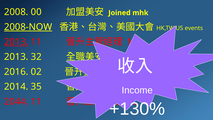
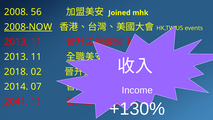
00: 00 -> 56 (36, 12)
2013 underline: present -> none (16, 42)
32: 32 -> 11 (36, 57)
2016: 2016 -> 2018 (16, 72)
35: 35 -> 07 (36, 87)
2044: 2044 -> 2041 (16, 101)
